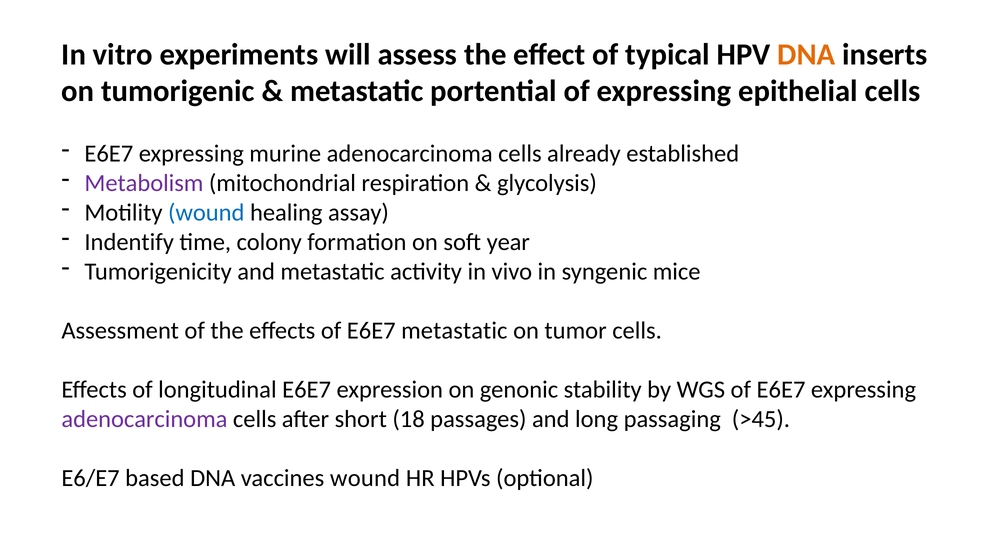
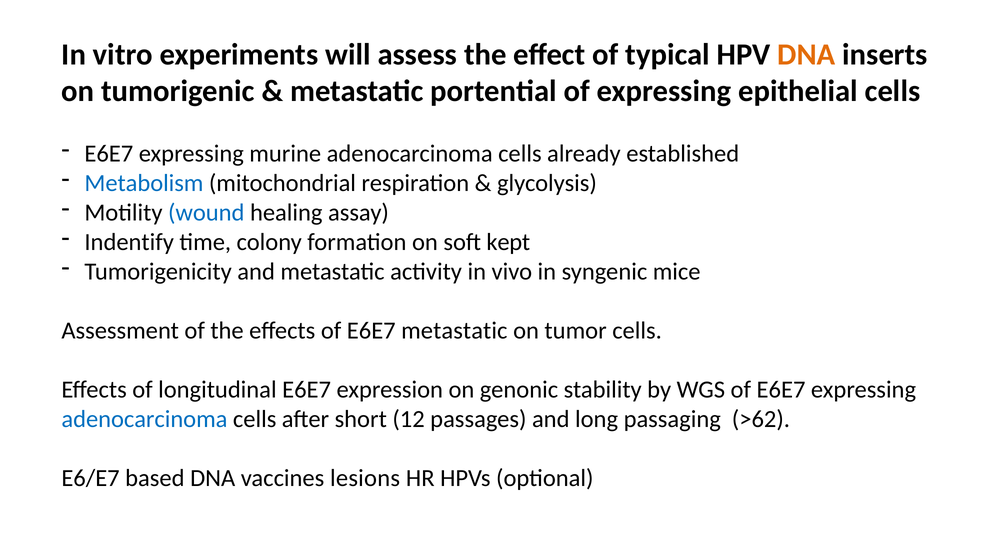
Metabolism colour: purple -> blue (144, 183)
year: year -> kept (508, 242)
adenocarcinoma colour: purple -> blue (144, 419)
18: 18 -> 12 (409, 419)
>45: >45 -> >62 (761, 419)
vaccines wound: wound -> lesions (365, 477)
